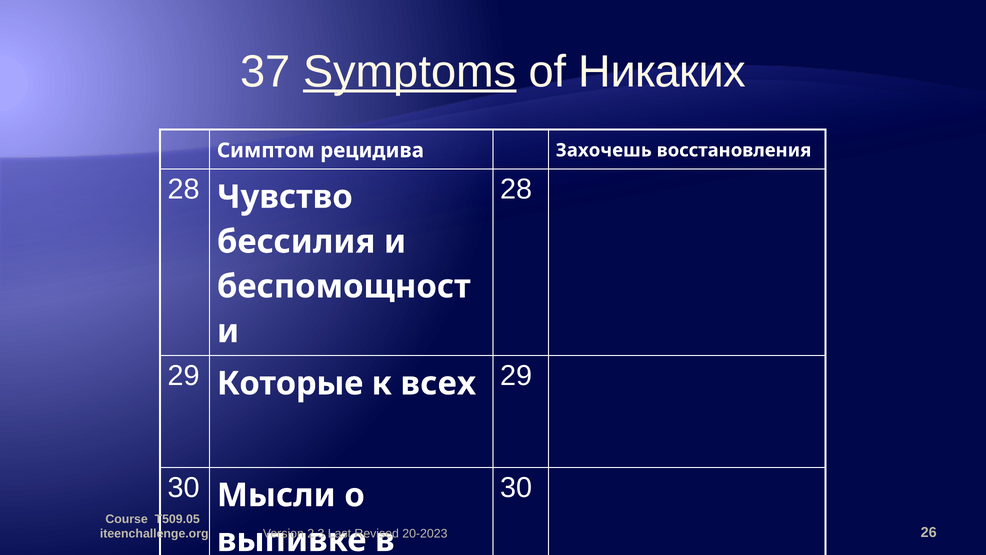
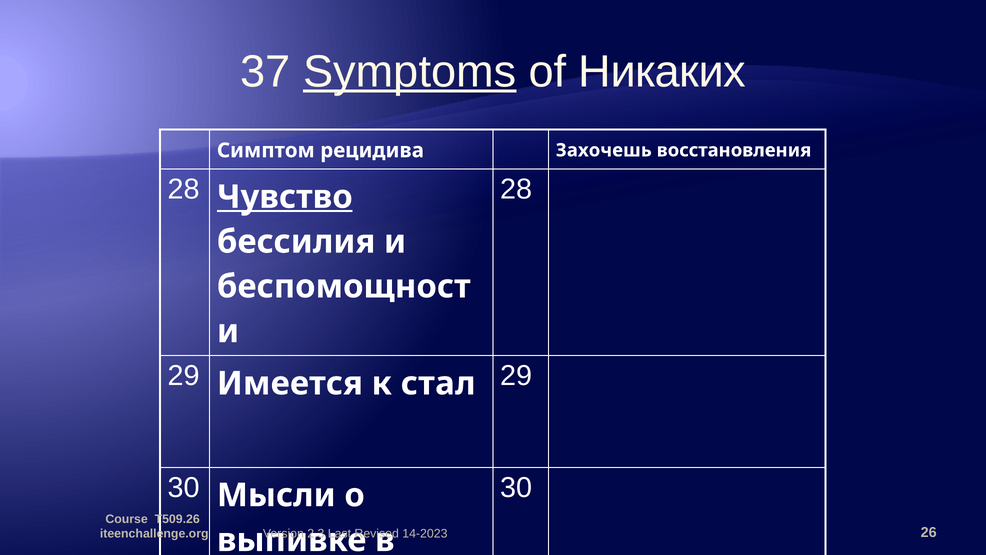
Чувство underline: none -> present (285, 197)
Которые: Которые -> Имеется (290, 383)
всех: всех -> стал (438, 383)
T509.05: T509.05 -> T509.26 (177, 519)
20-2023: 20-2023 -> 14-2023 (425, 533)
